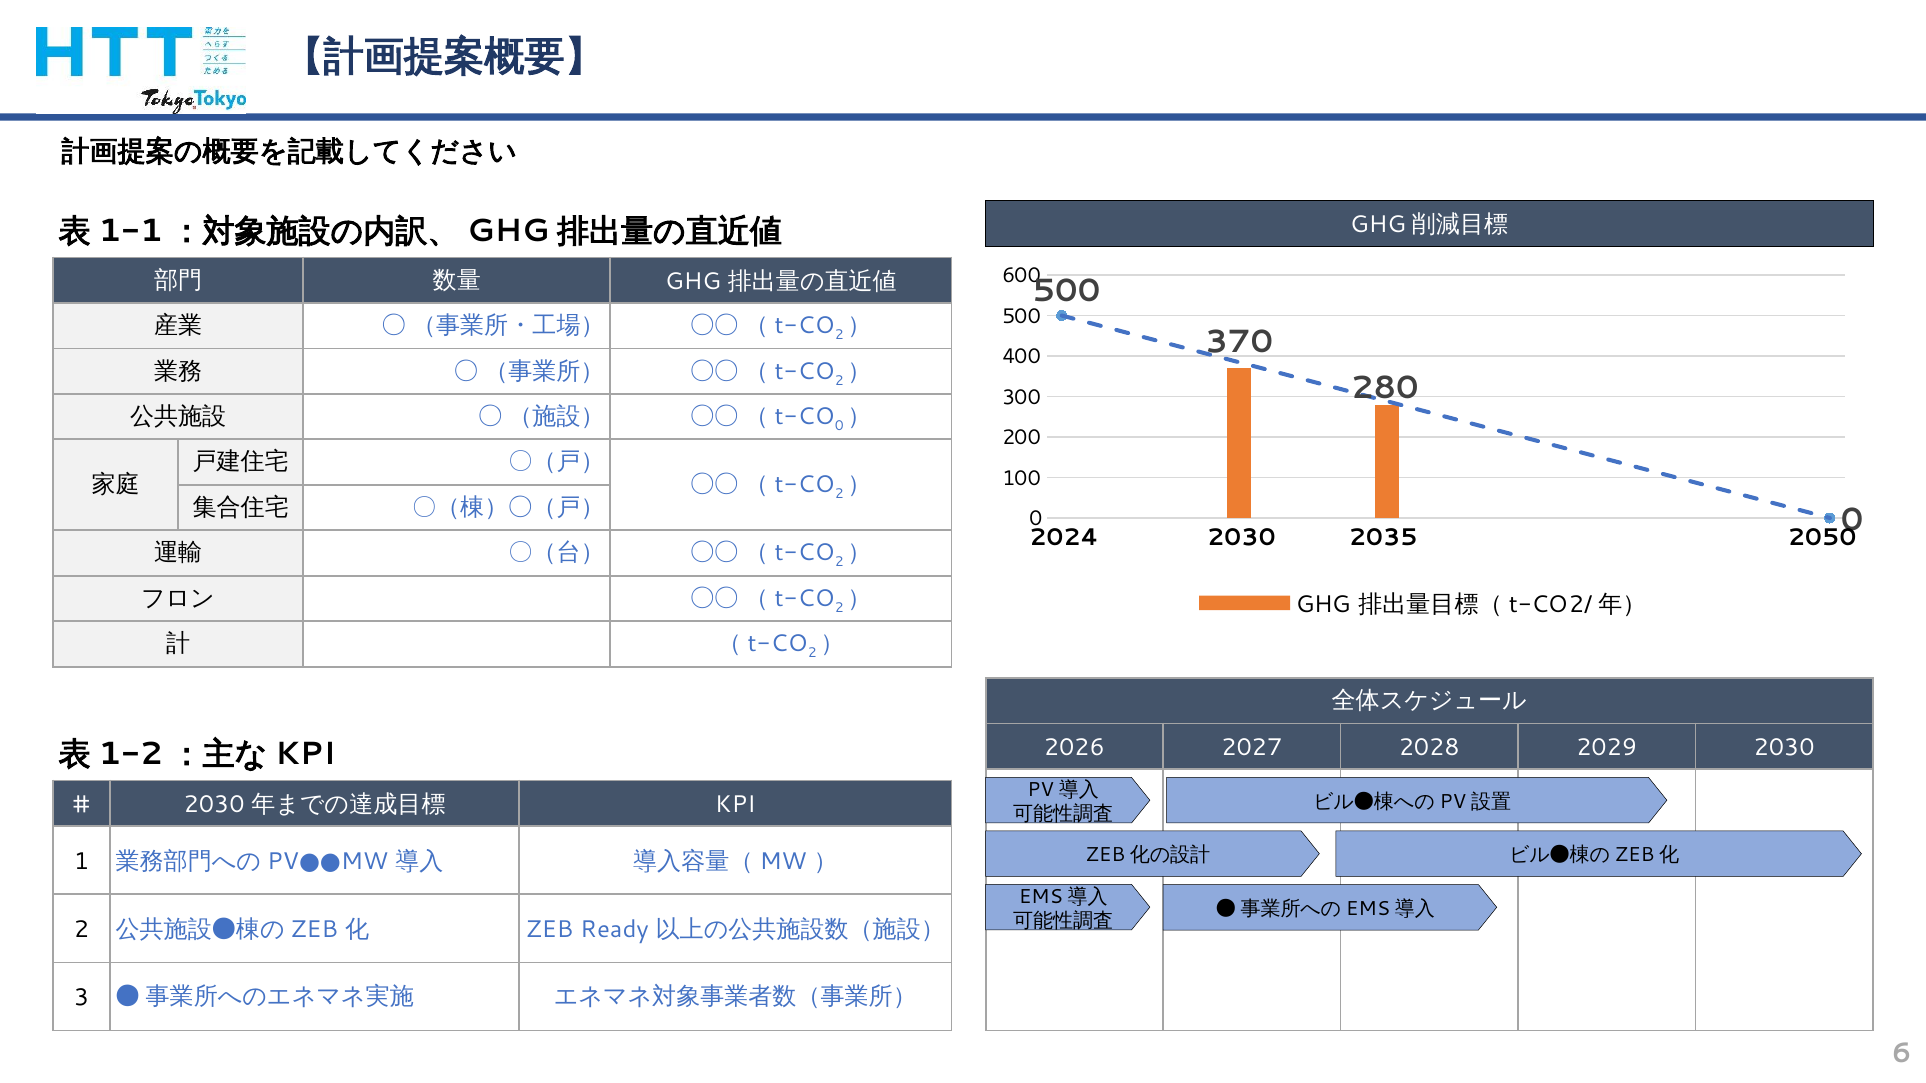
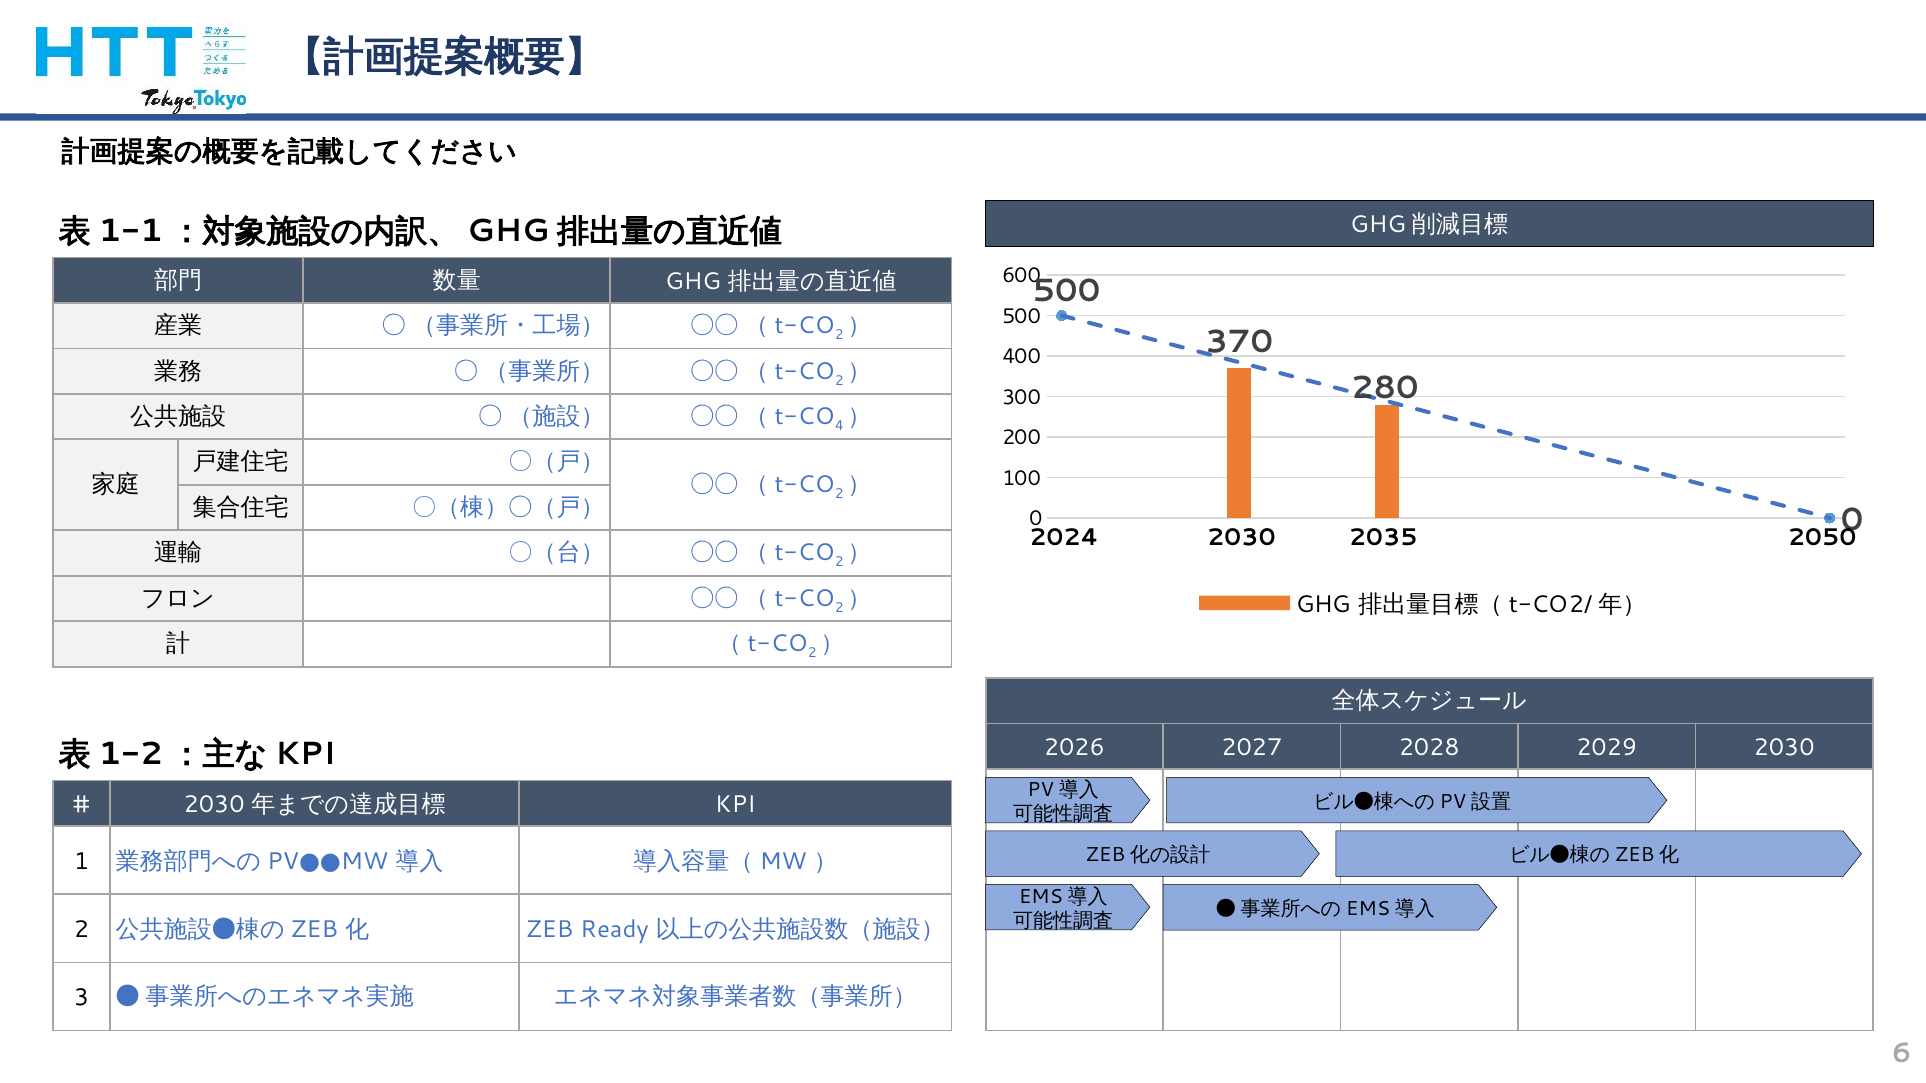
0: 0 -> 4 (839, 426)
